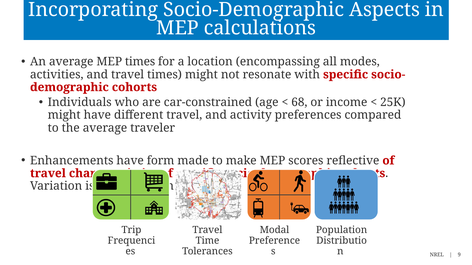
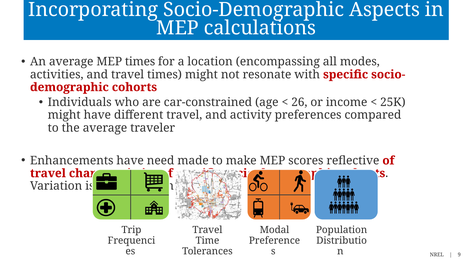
68: 68 -> 26 (299, 103)
have form: form -> need (161, 161)
